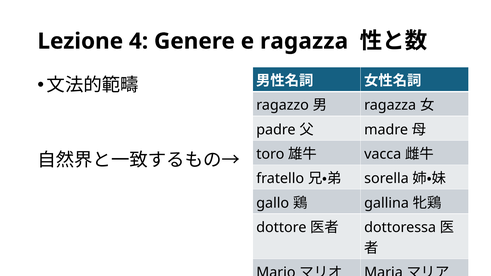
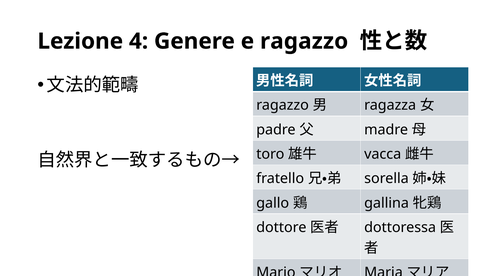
e ragazza: ragazza -> ragazzo (304, 41)
